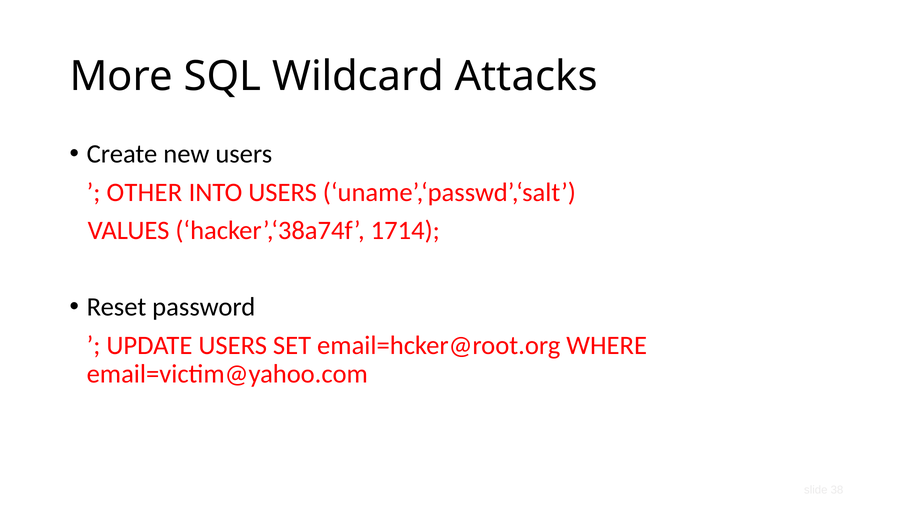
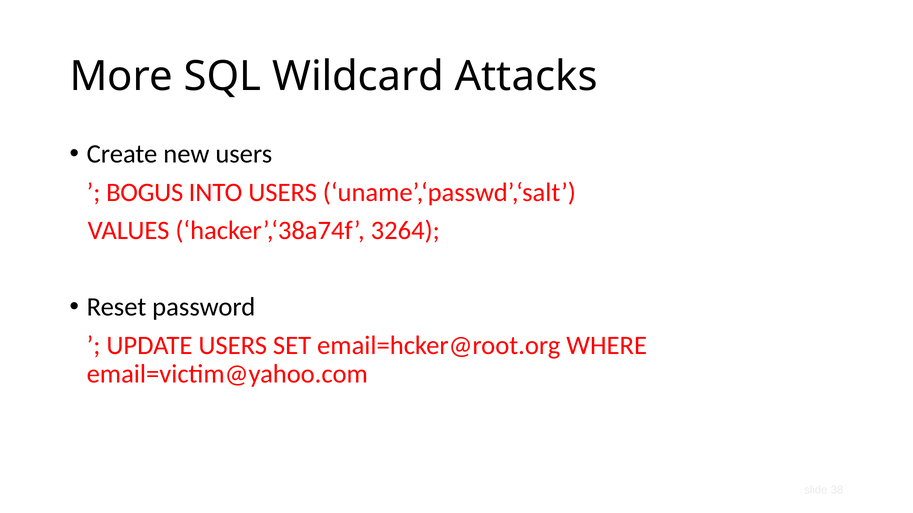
OTHER: OTHER -> BOGUS (145, 193)
1714: 1714 -> 3264 (405, 231)
